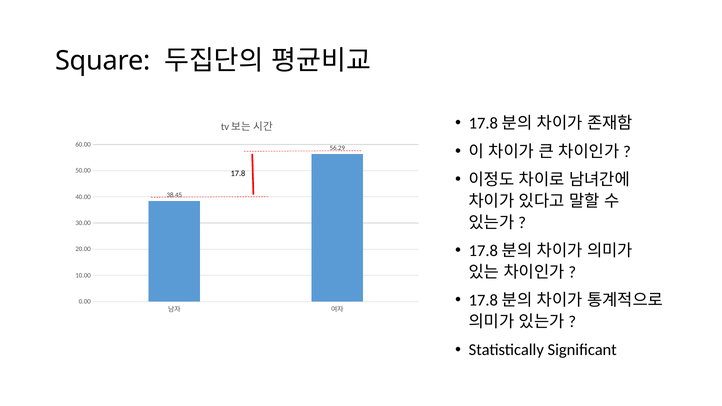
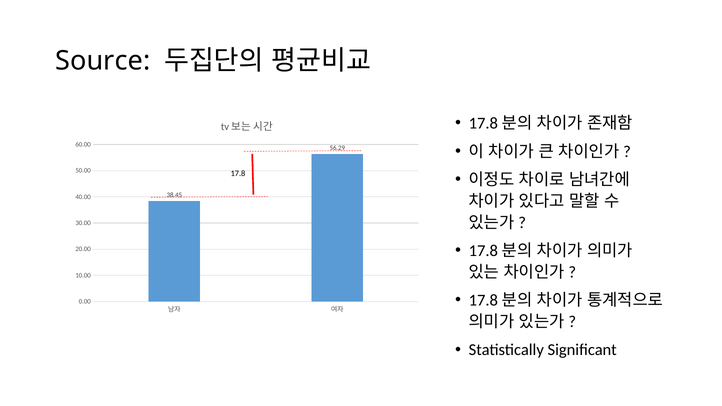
Square: Square -> Source (103, 61)
